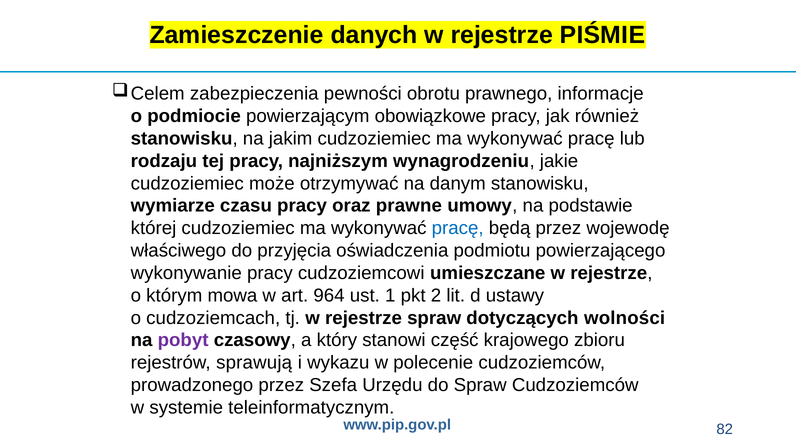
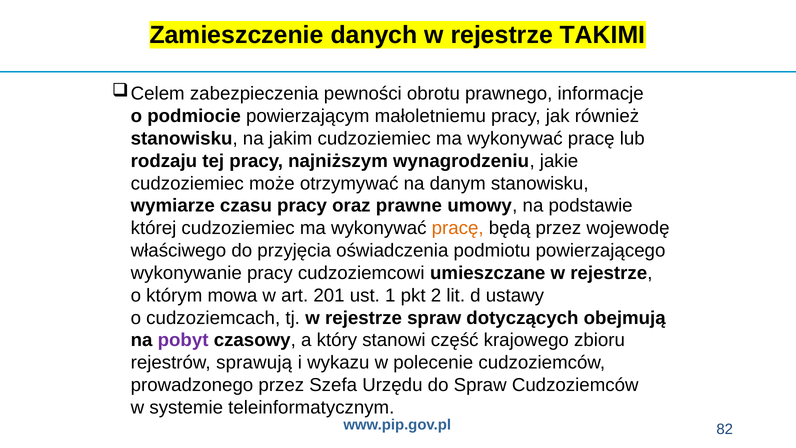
PIŚMIE: PIŚMIE -> TAKIMI (603, 35)
obowiązkowe: obowiązkowe -> małoletniemu (430, 116)
pracę colour: blue -> orange (458, 228)
964: 964 -> 201 (329, 295)
wolności: wolności -> obejmują (625, 318)
